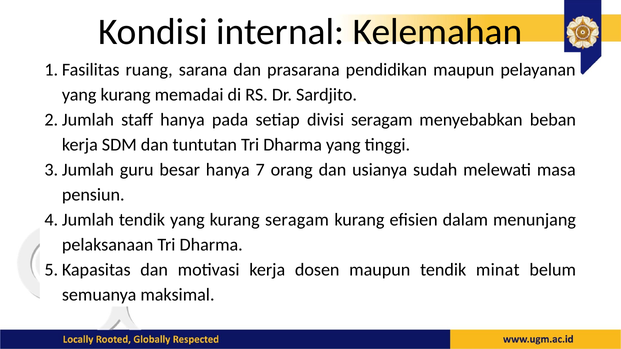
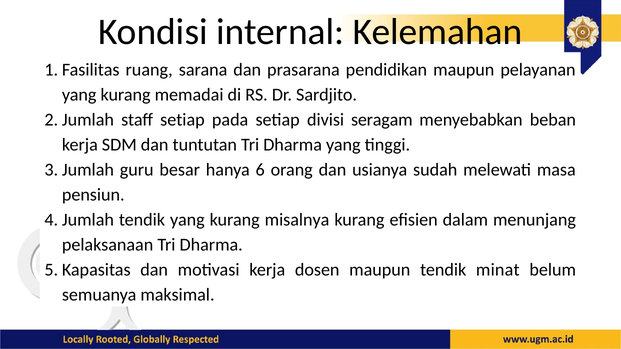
staff hanya: hanya -> setiap (182, 120)
7: 7 -> 6 (260, 170)
kurang seragam: seragam -> misalnya (297, 220)
